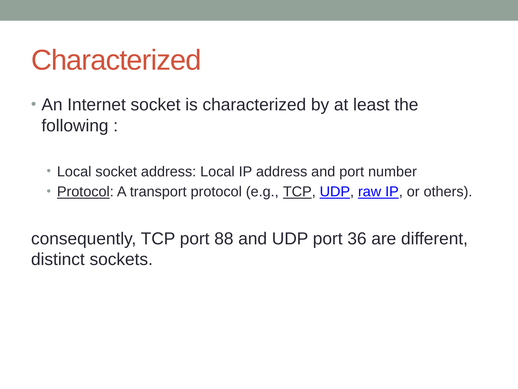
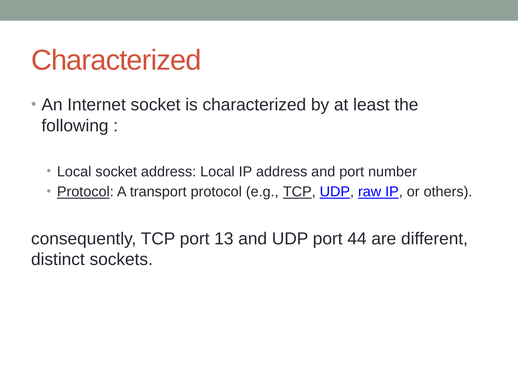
88: 88 -> 13 (224, 238)
36: 36 -> 44 (357, 238)
